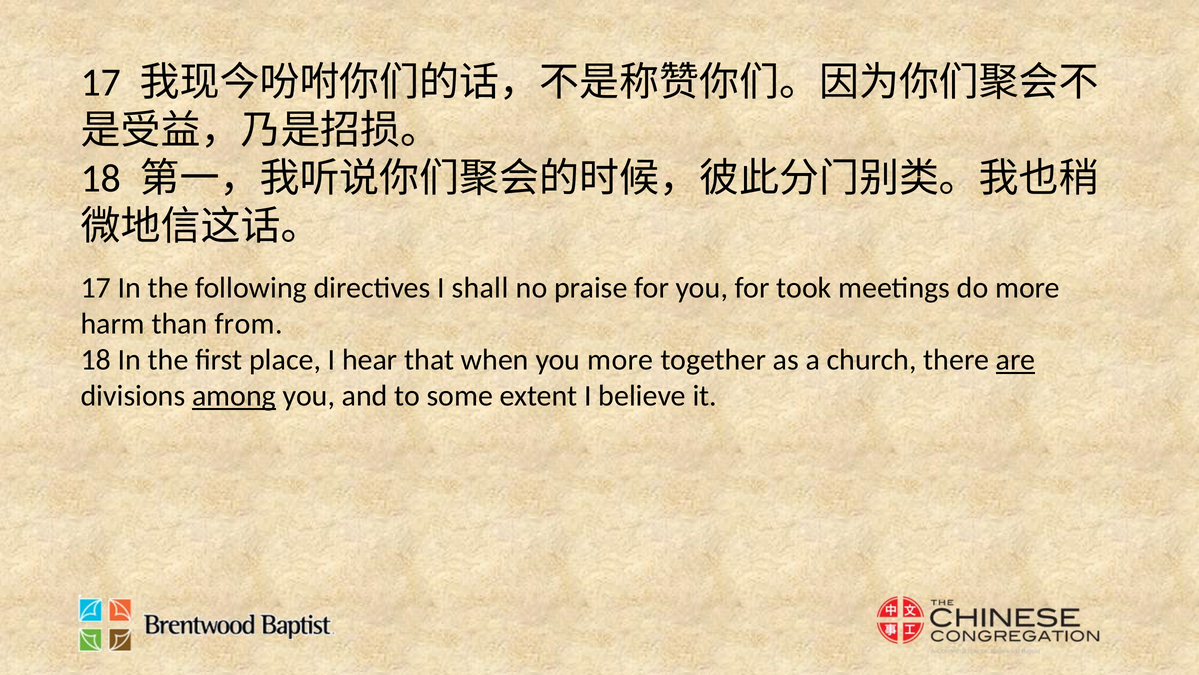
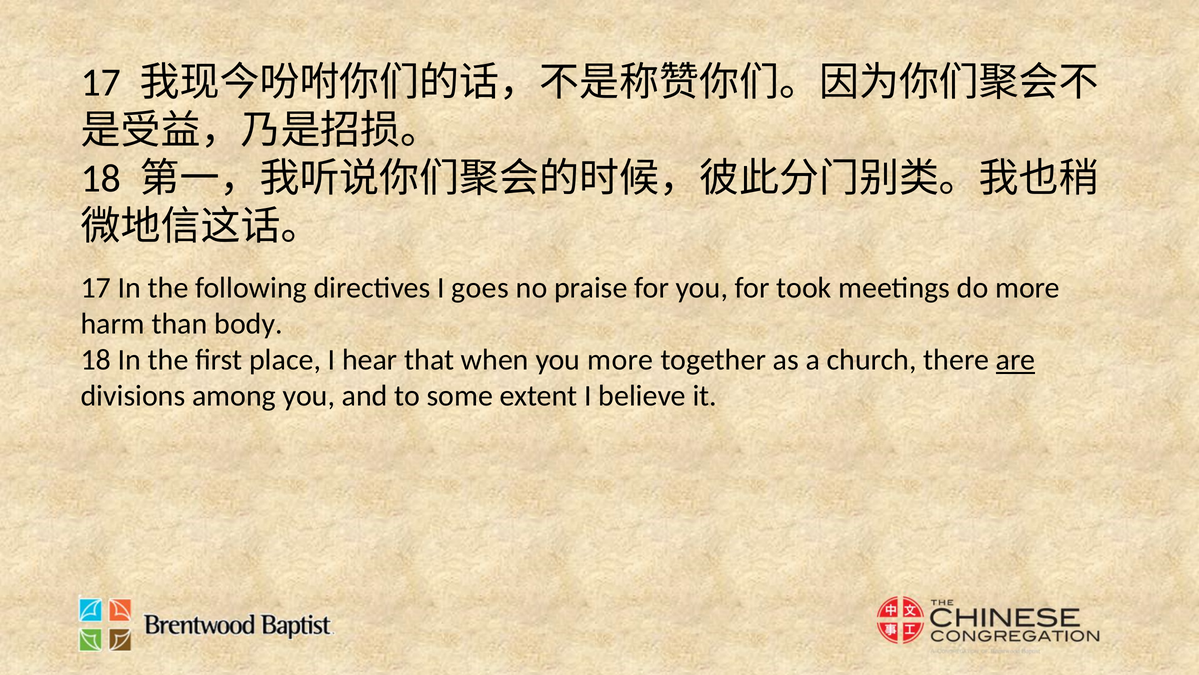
shall: shall -> goes (480, 288)
from: from -> body (249, 324)
among underline: present -> none (234, 396)
